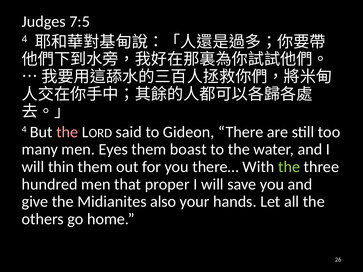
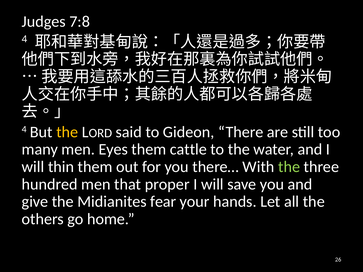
7:5: 7:5 -> 7:8 (80, 22)
the colour: pink -> yellow (67, 132)
boast: boast -> cattle (188, 150)
also: also -> fear (163, 202)
